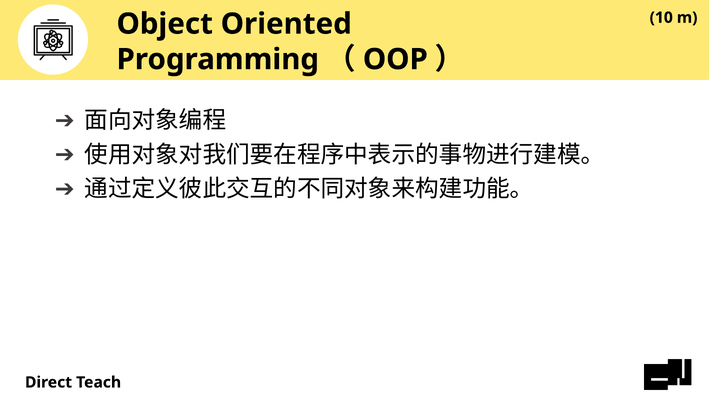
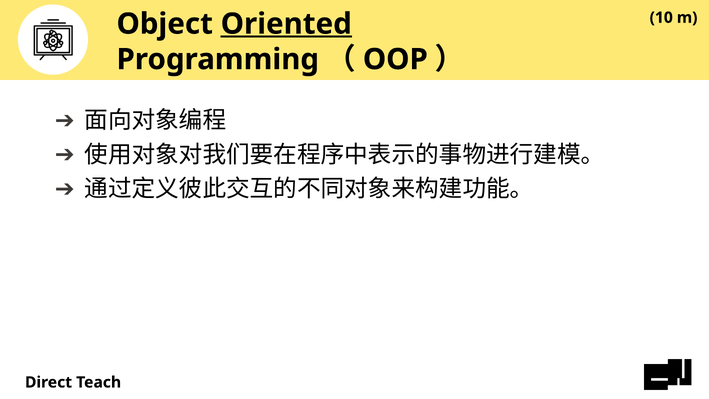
Oriented underline: none -> present (286, 24)
